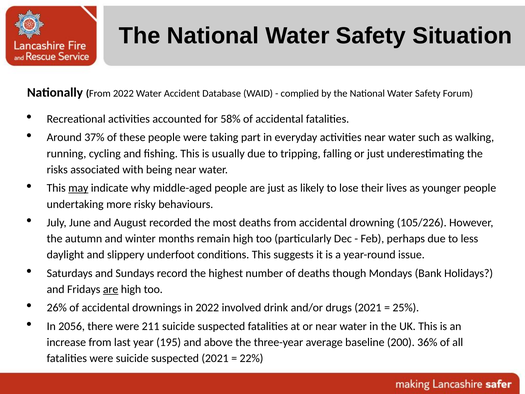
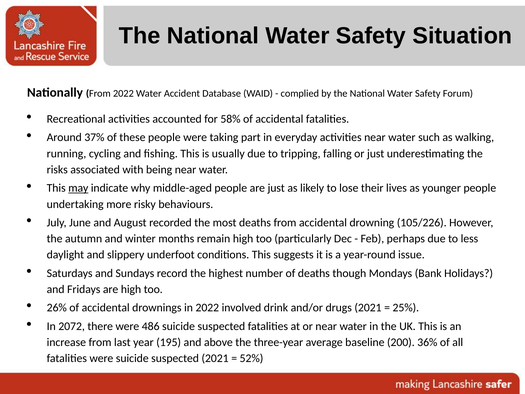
are underline: present -> none (111, 289)
2056: 2056 -> 2072 (72, 326)
211: 211 -> 486 (151, 326)
22%: 22% -> 52% (251, 358)
